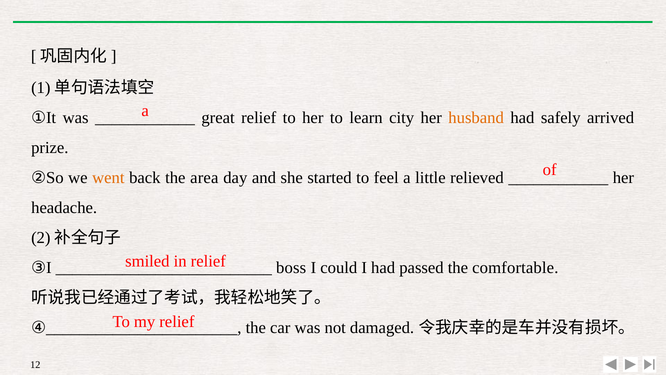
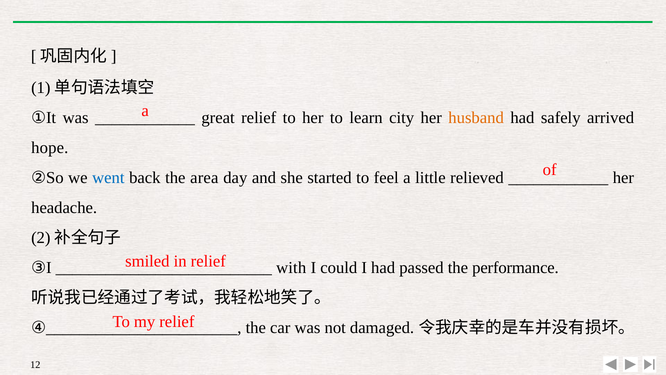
prize: prize -> hope (50, 148)
went colour: orange -> blue (108, 178)
boss: boss -> with (291, 267)
comfortable: comfortable -> performance (515, 267)
